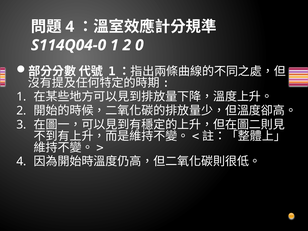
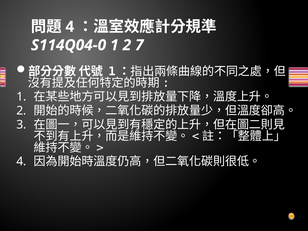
0: 0 -> 7 (139, 45)
